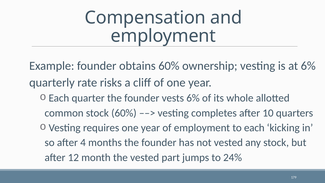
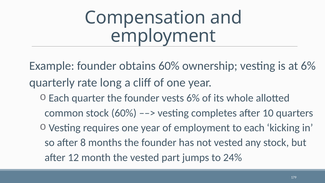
risks: risks -> long (111, 82)
4: 4 -> 8 (83, 143)
